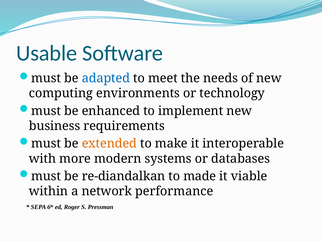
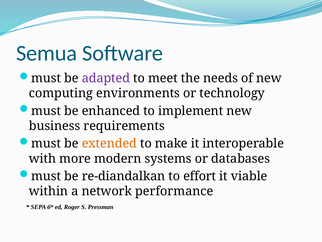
Usable: Usable -> Semua (47, 53)
adapted colour: blue -> purple (106, 78)
made: made -> effort (200, 176)
